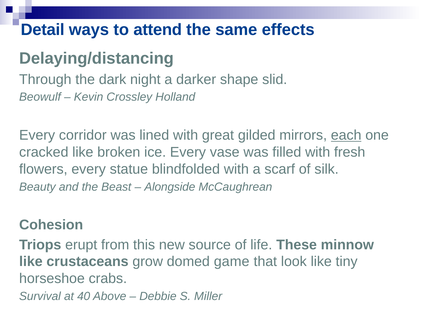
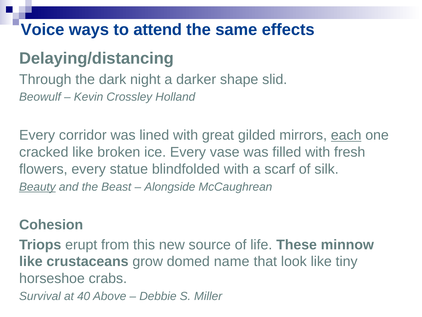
Detail: Detail -> Voice (43, 30)
Beauty underline: none -> present (37, 187)
game: game -> name (232, 261)
